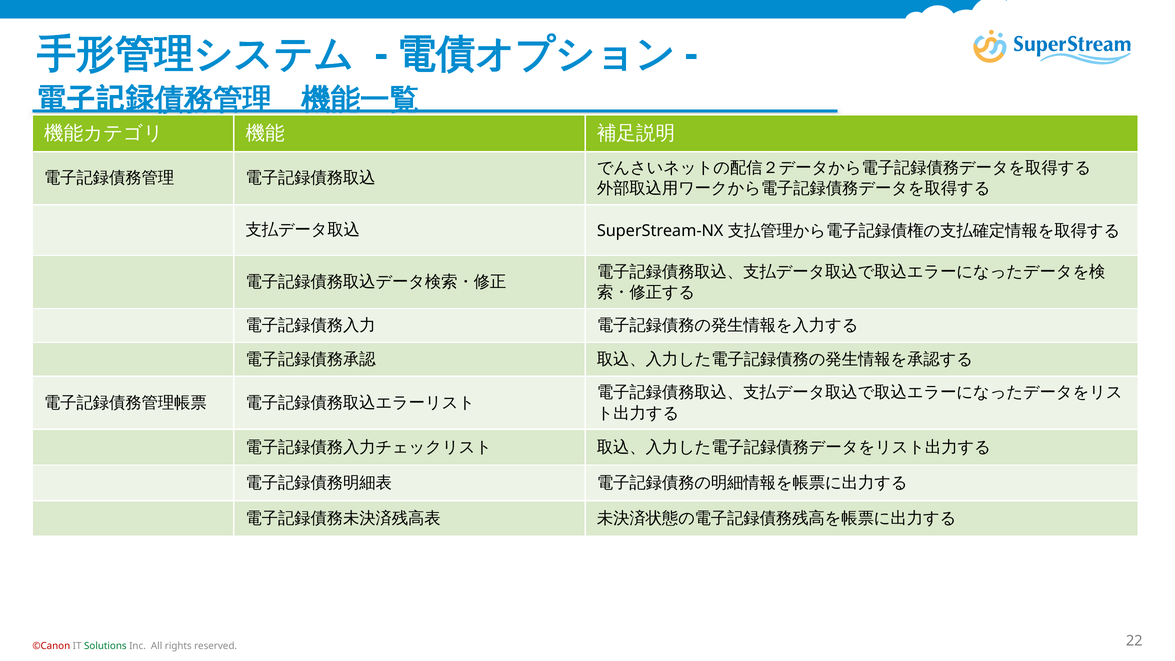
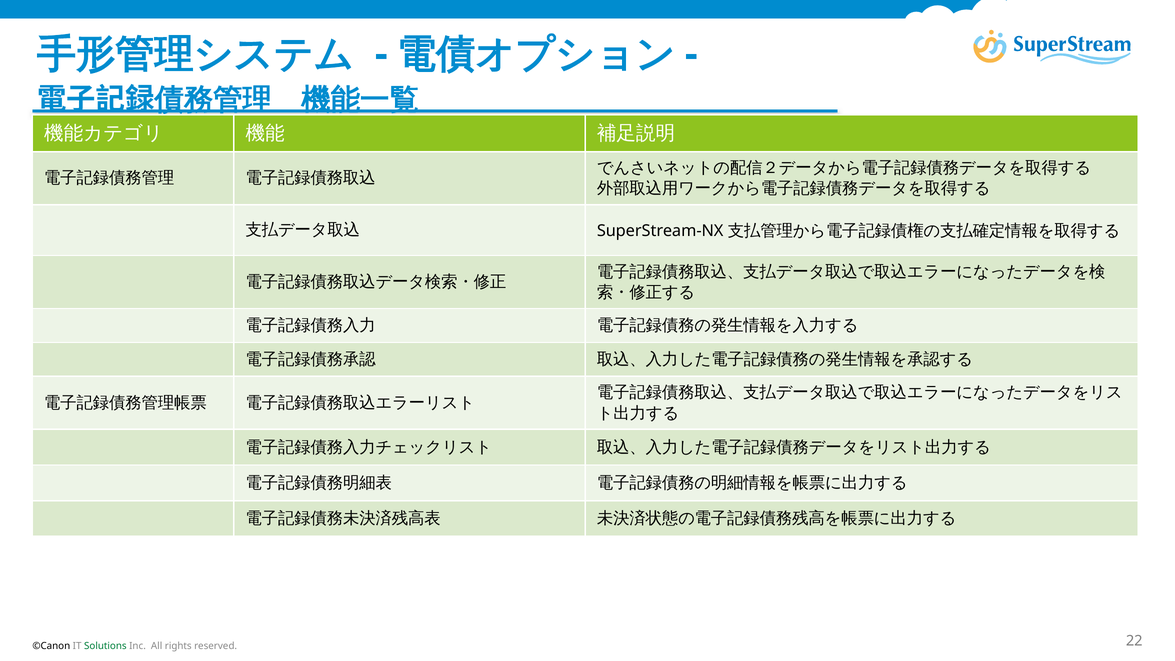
©Canon colour: red -> black (51, 646)
